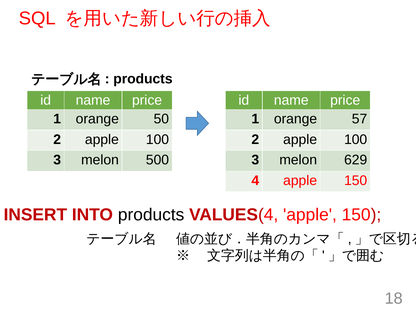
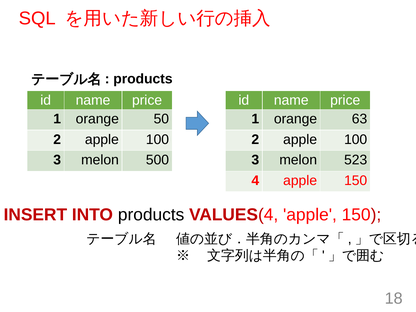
57: 57 -> 63 (360, 119)
629: 629 -> 523 (356, 160)
